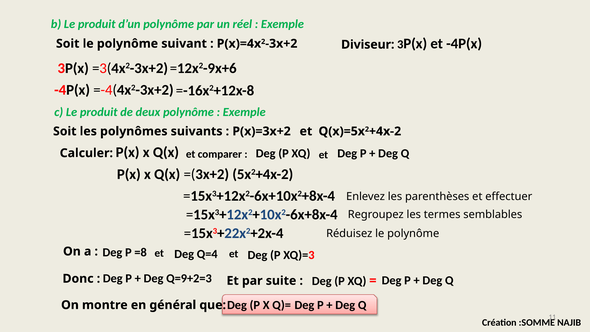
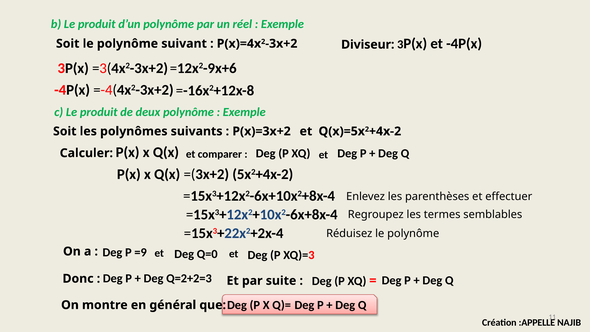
=8: =8 -> =9 (141, 252)
Q=4: Q=4 -> Q=0 (207, 254)
Q=9+2=3: Q=9+2=3 -> Q=2+2=3 (189, 278)
:SOMME: :SOMME -> :APPELLE (537, 322)
